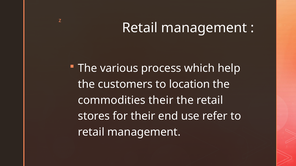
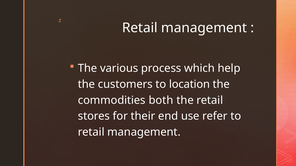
commodities their: their -> both (161, 100)
